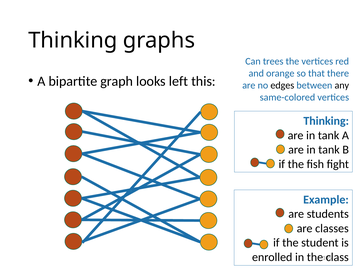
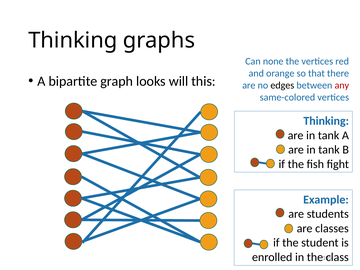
trees: trees -> none (273, 61)
left: left -> will (179, 81)
any colour: black -> red (342, 85)
